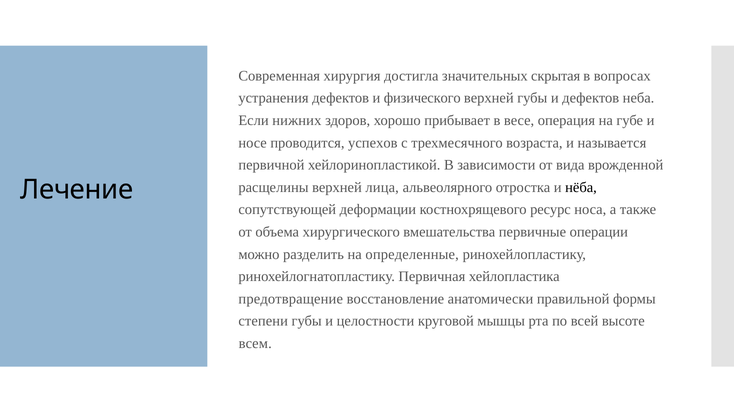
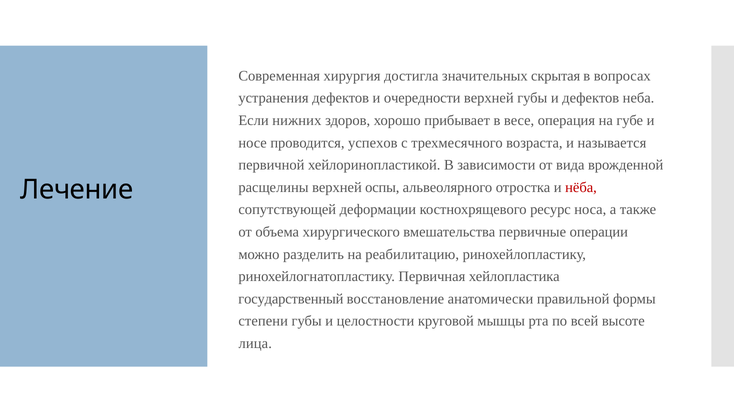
физического: физического -> очередности (422, 98)
лица: лица -> оспы (382, 187)
нёба colour: black -> red (581, 187)
определенные: определенные -> реабилитацию (412, 254)
предотвращение: предотвращение -> государственный (291, 299)
всем: всем -> лица (255, 343)
